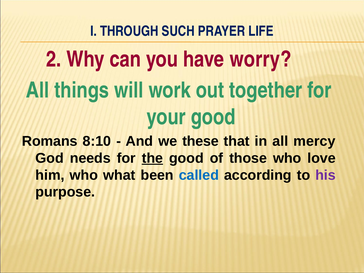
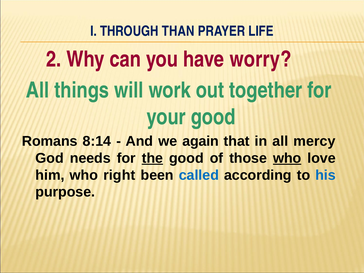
SUCH: SUCH -> THAN (178, 31)
8:10: 8:10 -> 8:14 (97, 141)
these: these -> again (200, 141)
who underline: none -> present (287, 158)
what: what -> right (119, 175)
his colour: purple -> blue (326, 175)
